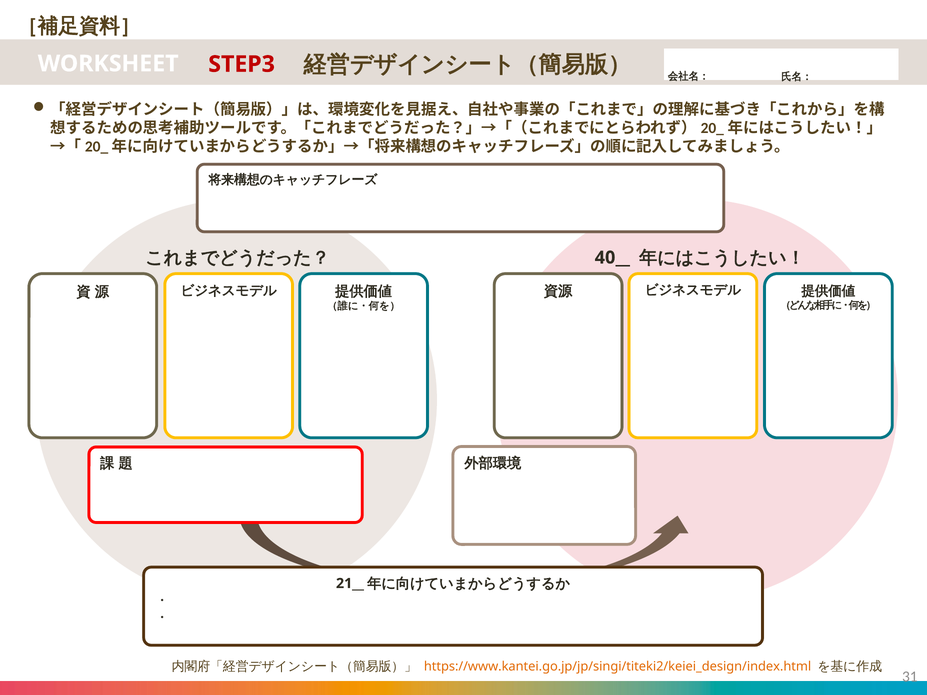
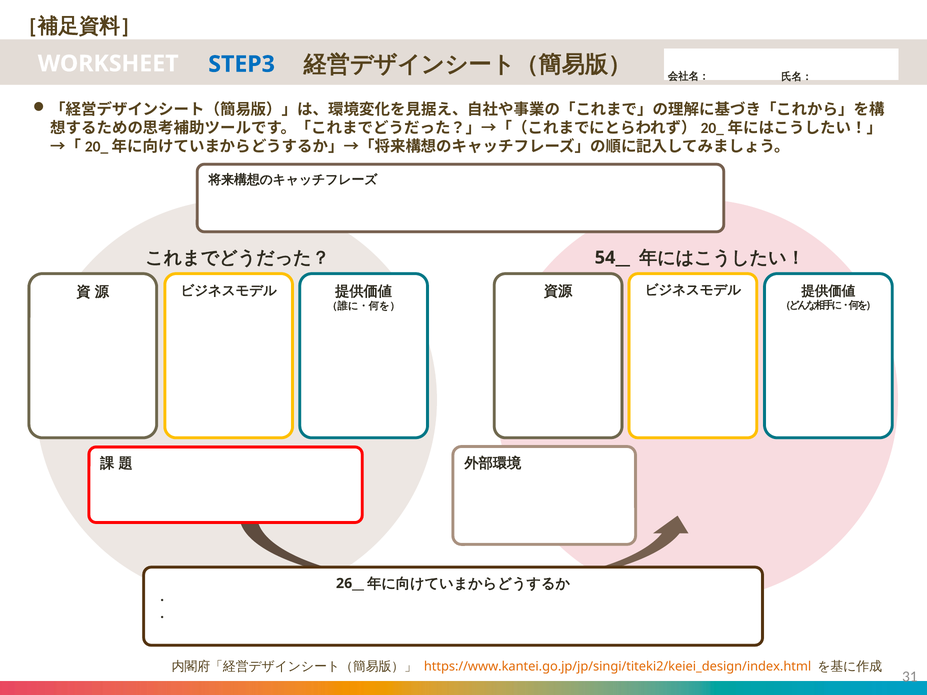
STEP3 colour: red -> blue (242, 64)
40__: 40__ -> 54__ (612, 258)
21__: 21__ -> 26__ (350, 584)
